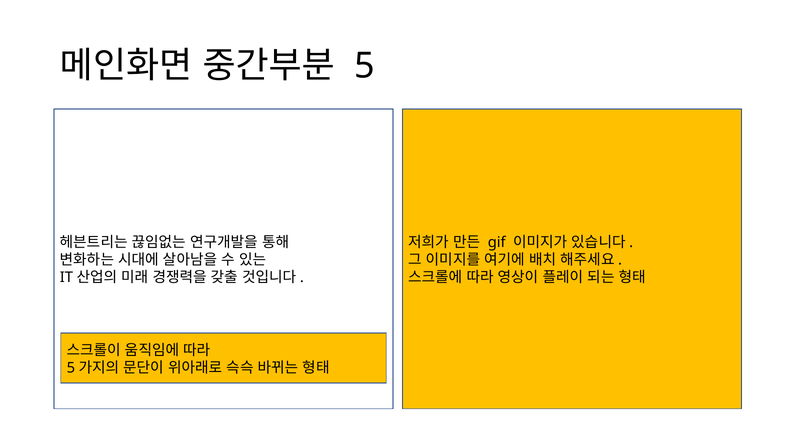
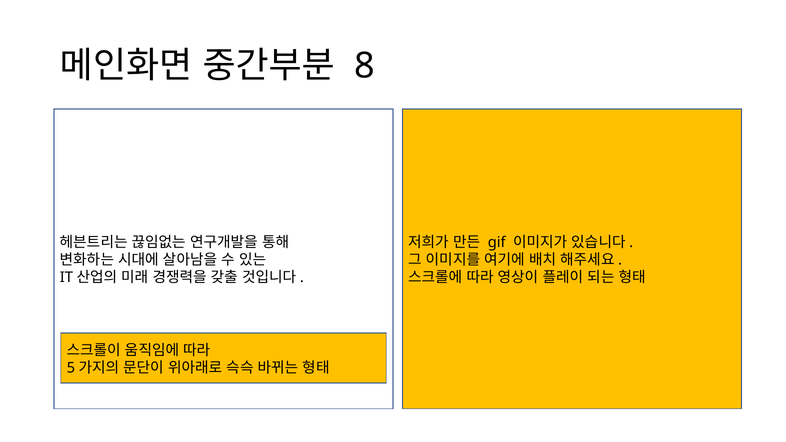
5: 5 -> 8 (364, 66)
